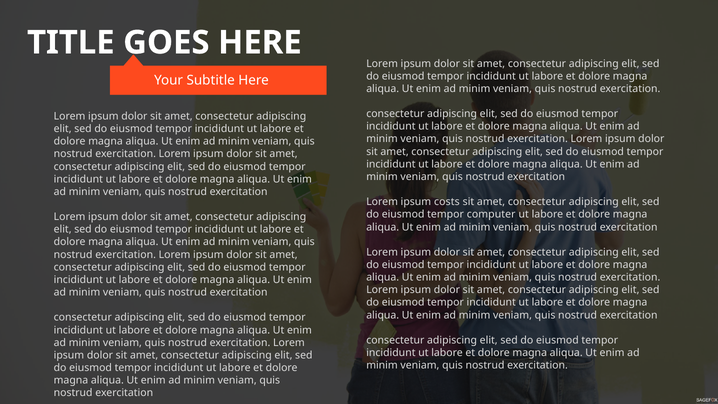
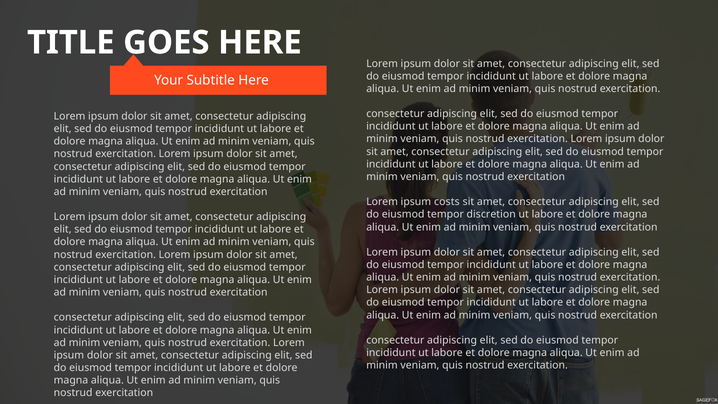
computer: computer -> discretion (491, 214)
